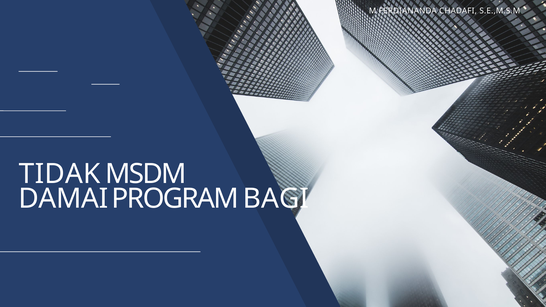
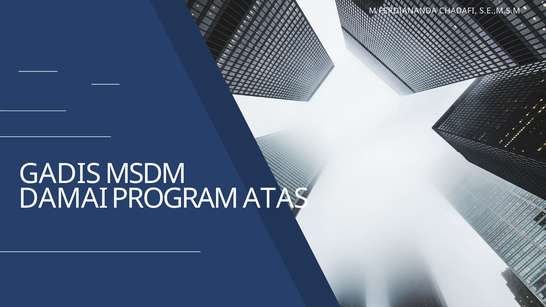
TIDAK: TIDAK -> GADIS (60, 174)
BAGI: BAGI -> ATAS (276, 199)
